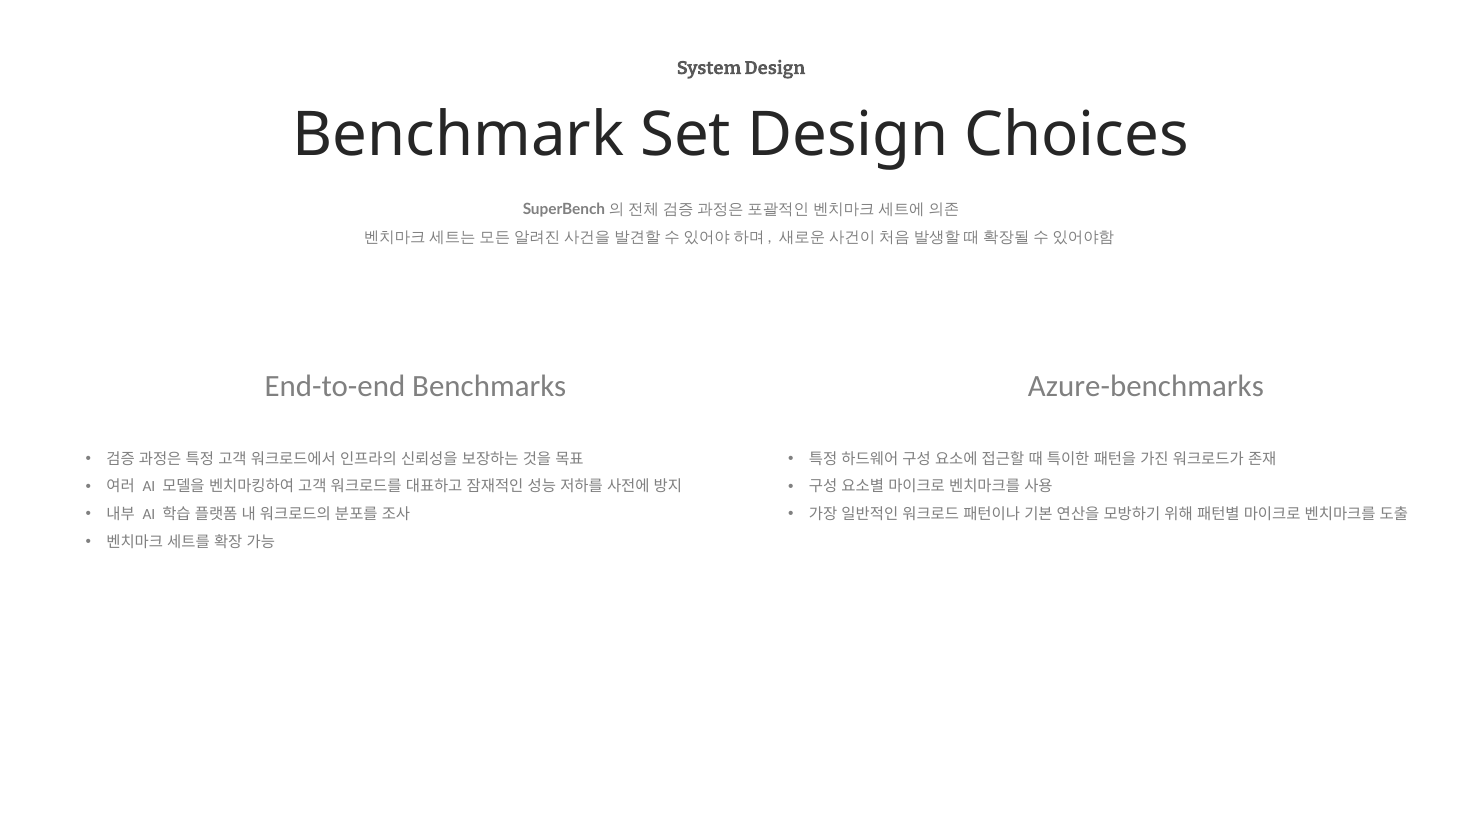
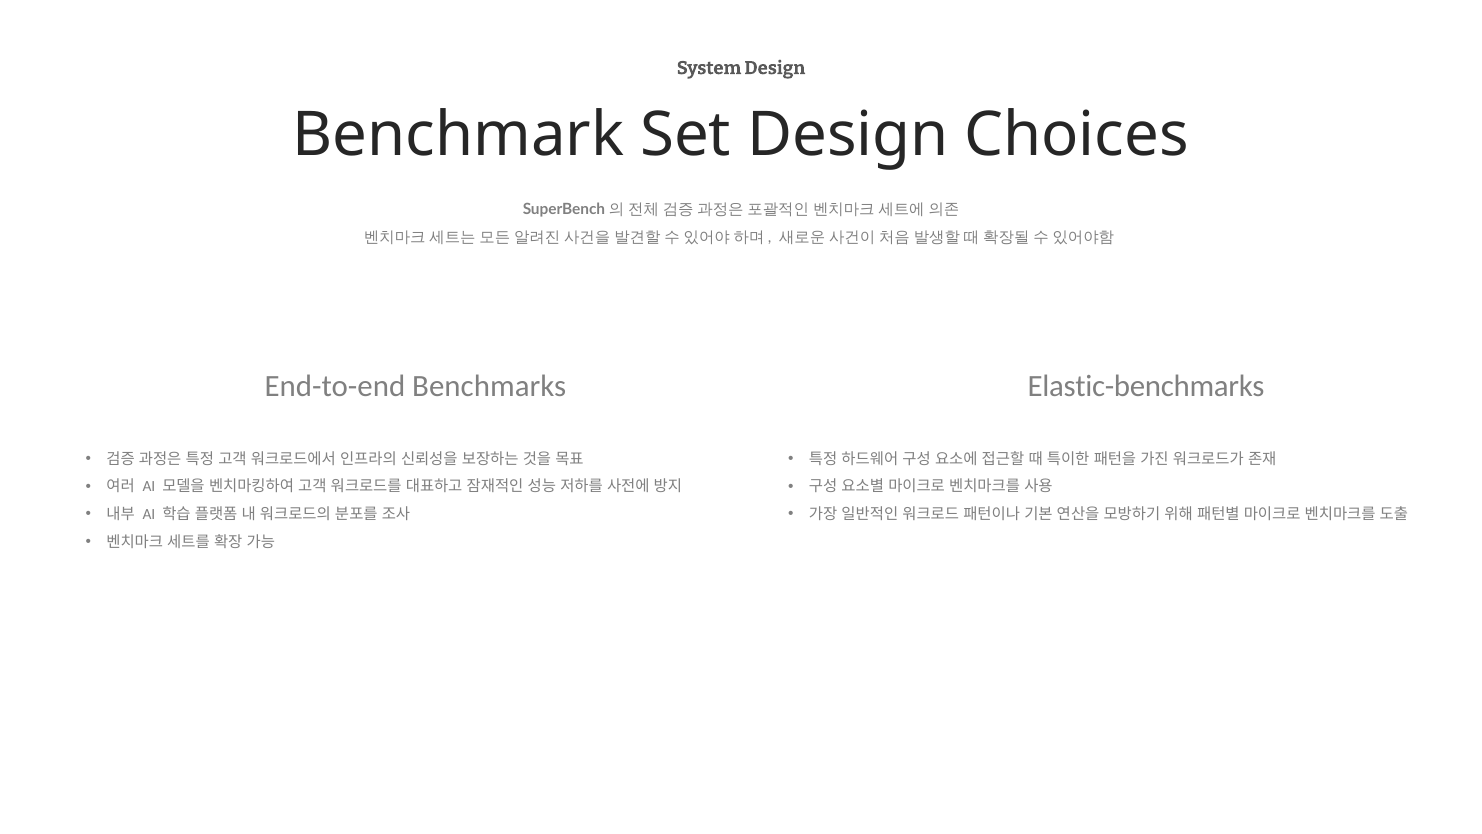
Azure-benchmarks: Azure-benchmarks -> Elastic-benchmarks (1146, 386)
